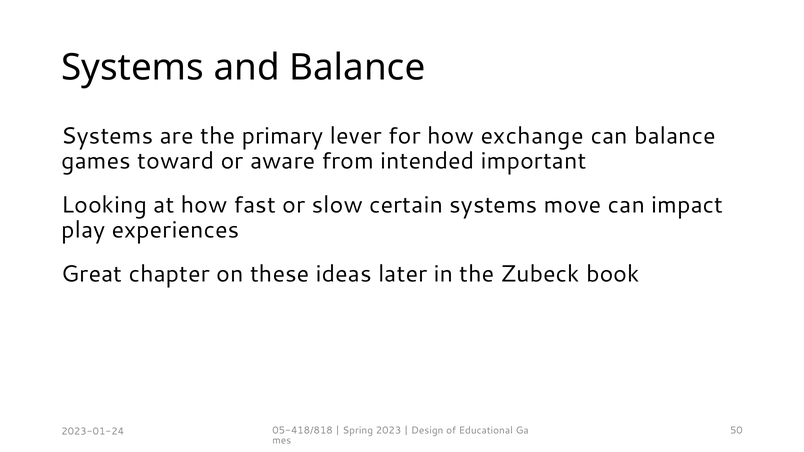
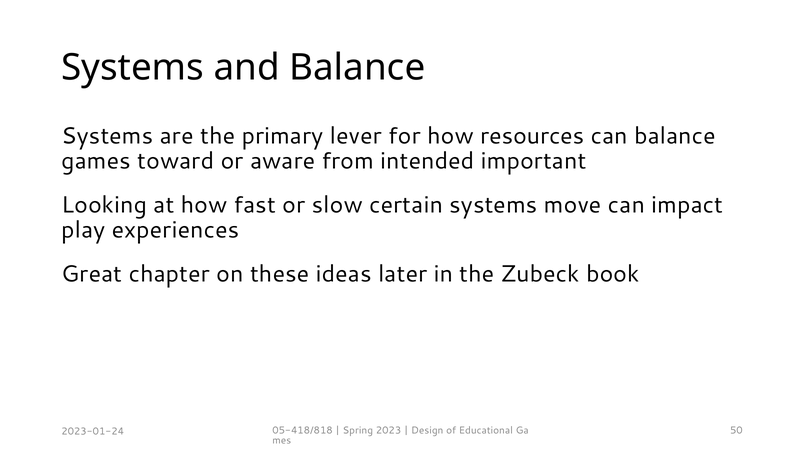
exchange: exchange -> resources (532, 136)
